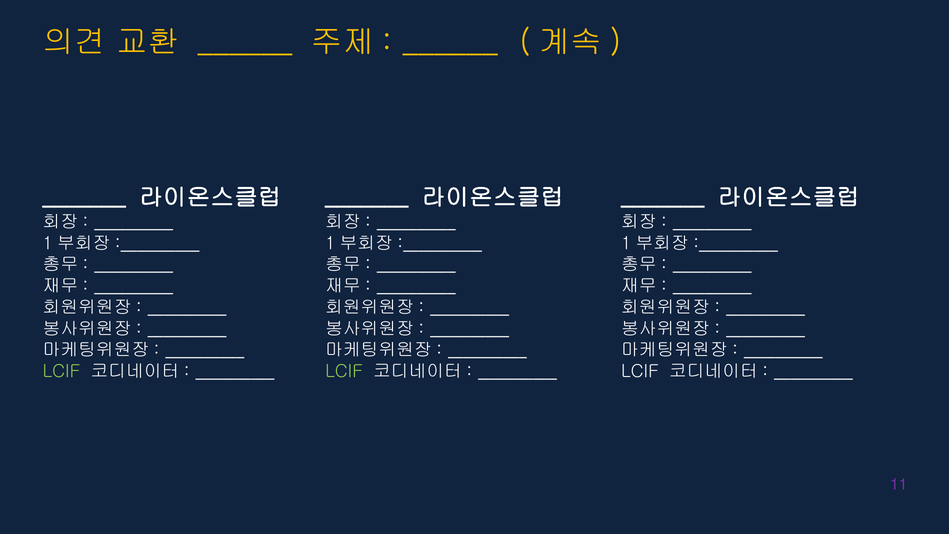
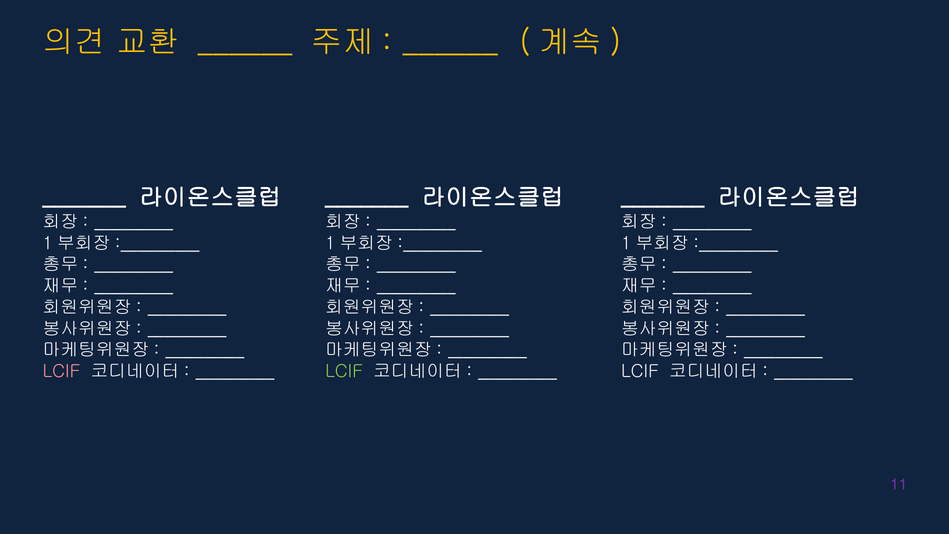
LCIF colour: light green -> pink (61, 371)
